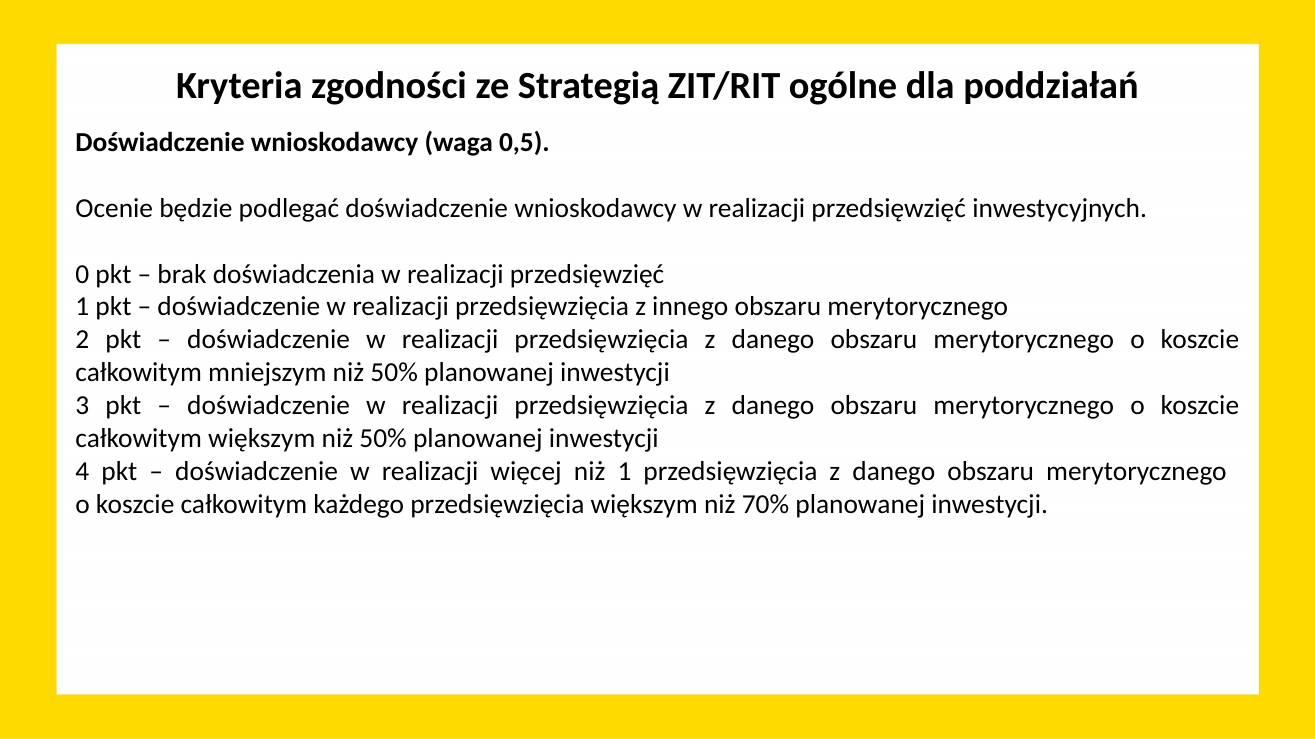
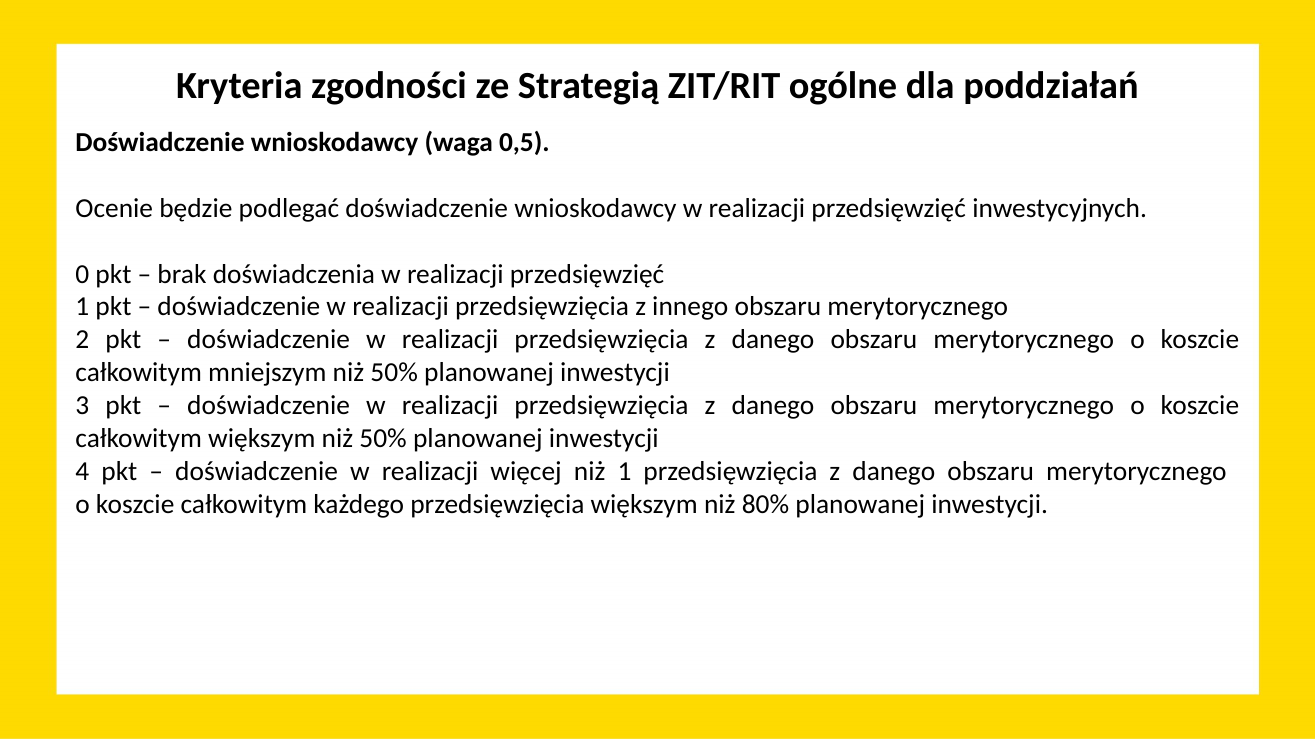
70%: 70% -> 80% (765, 504)
